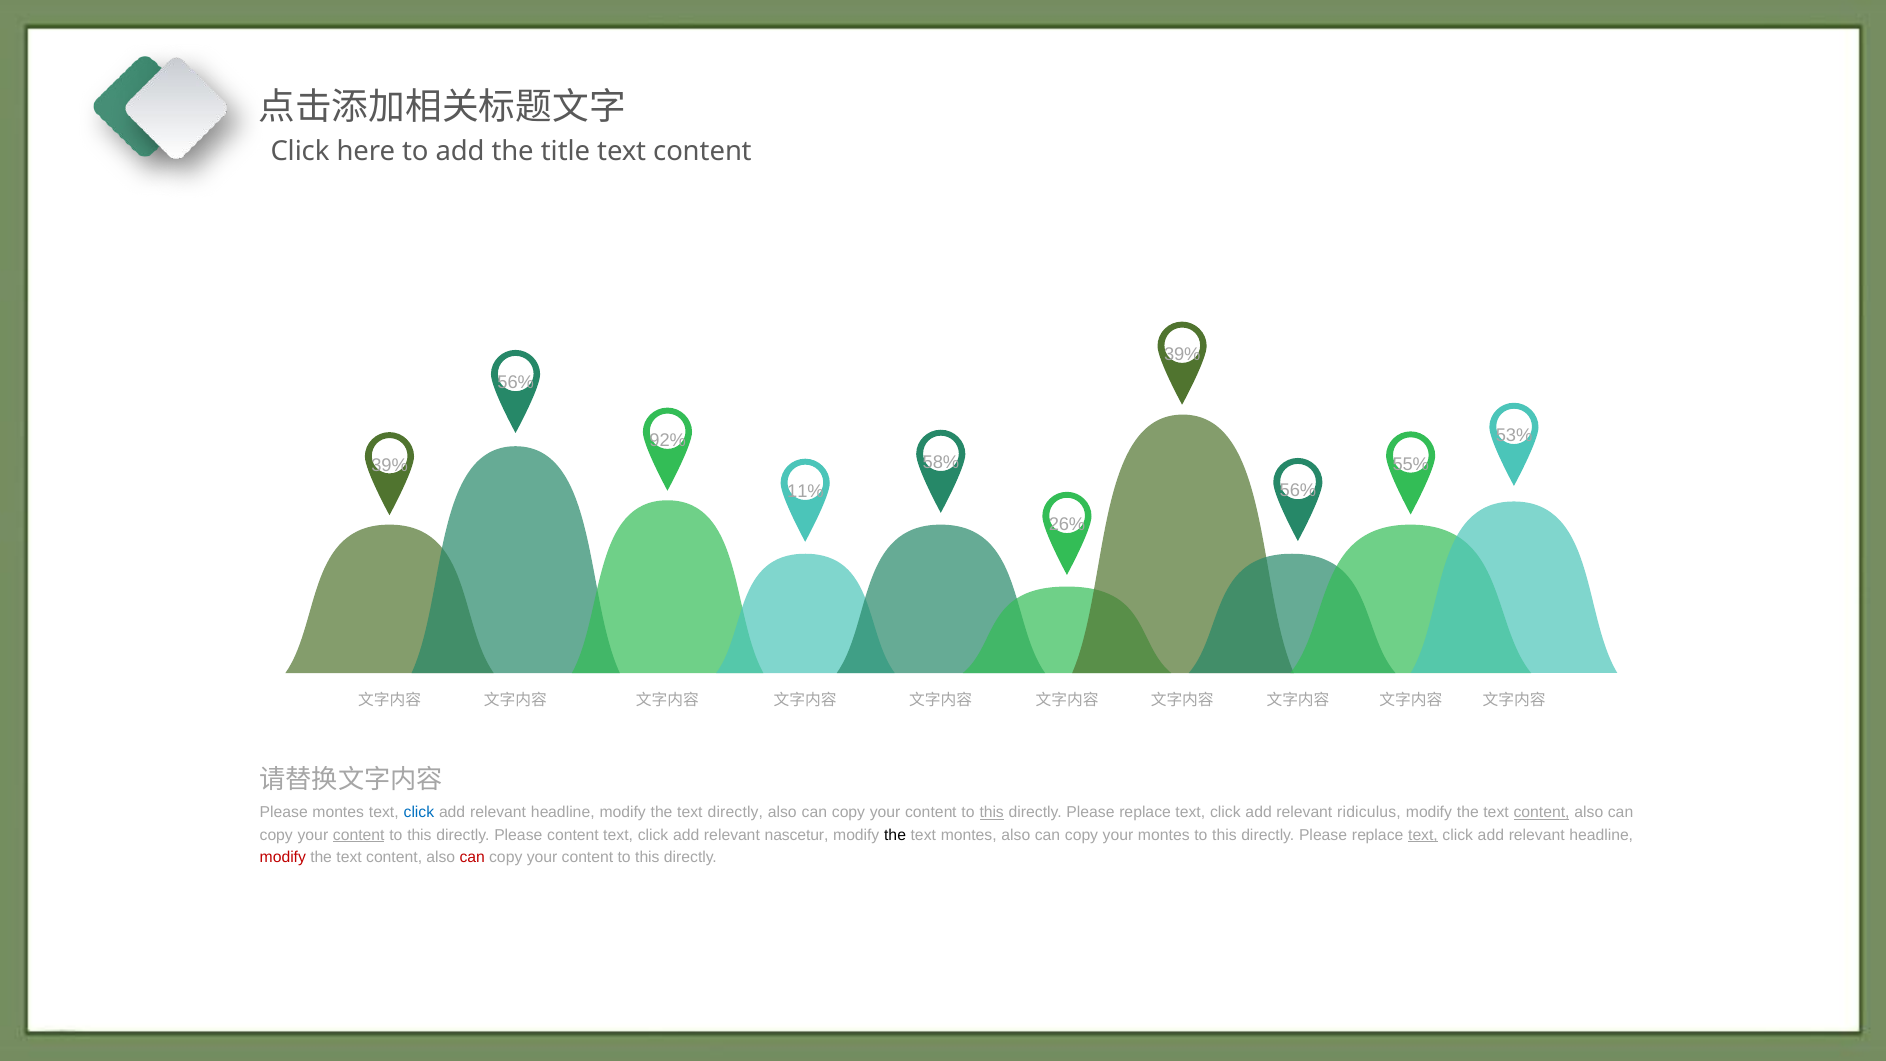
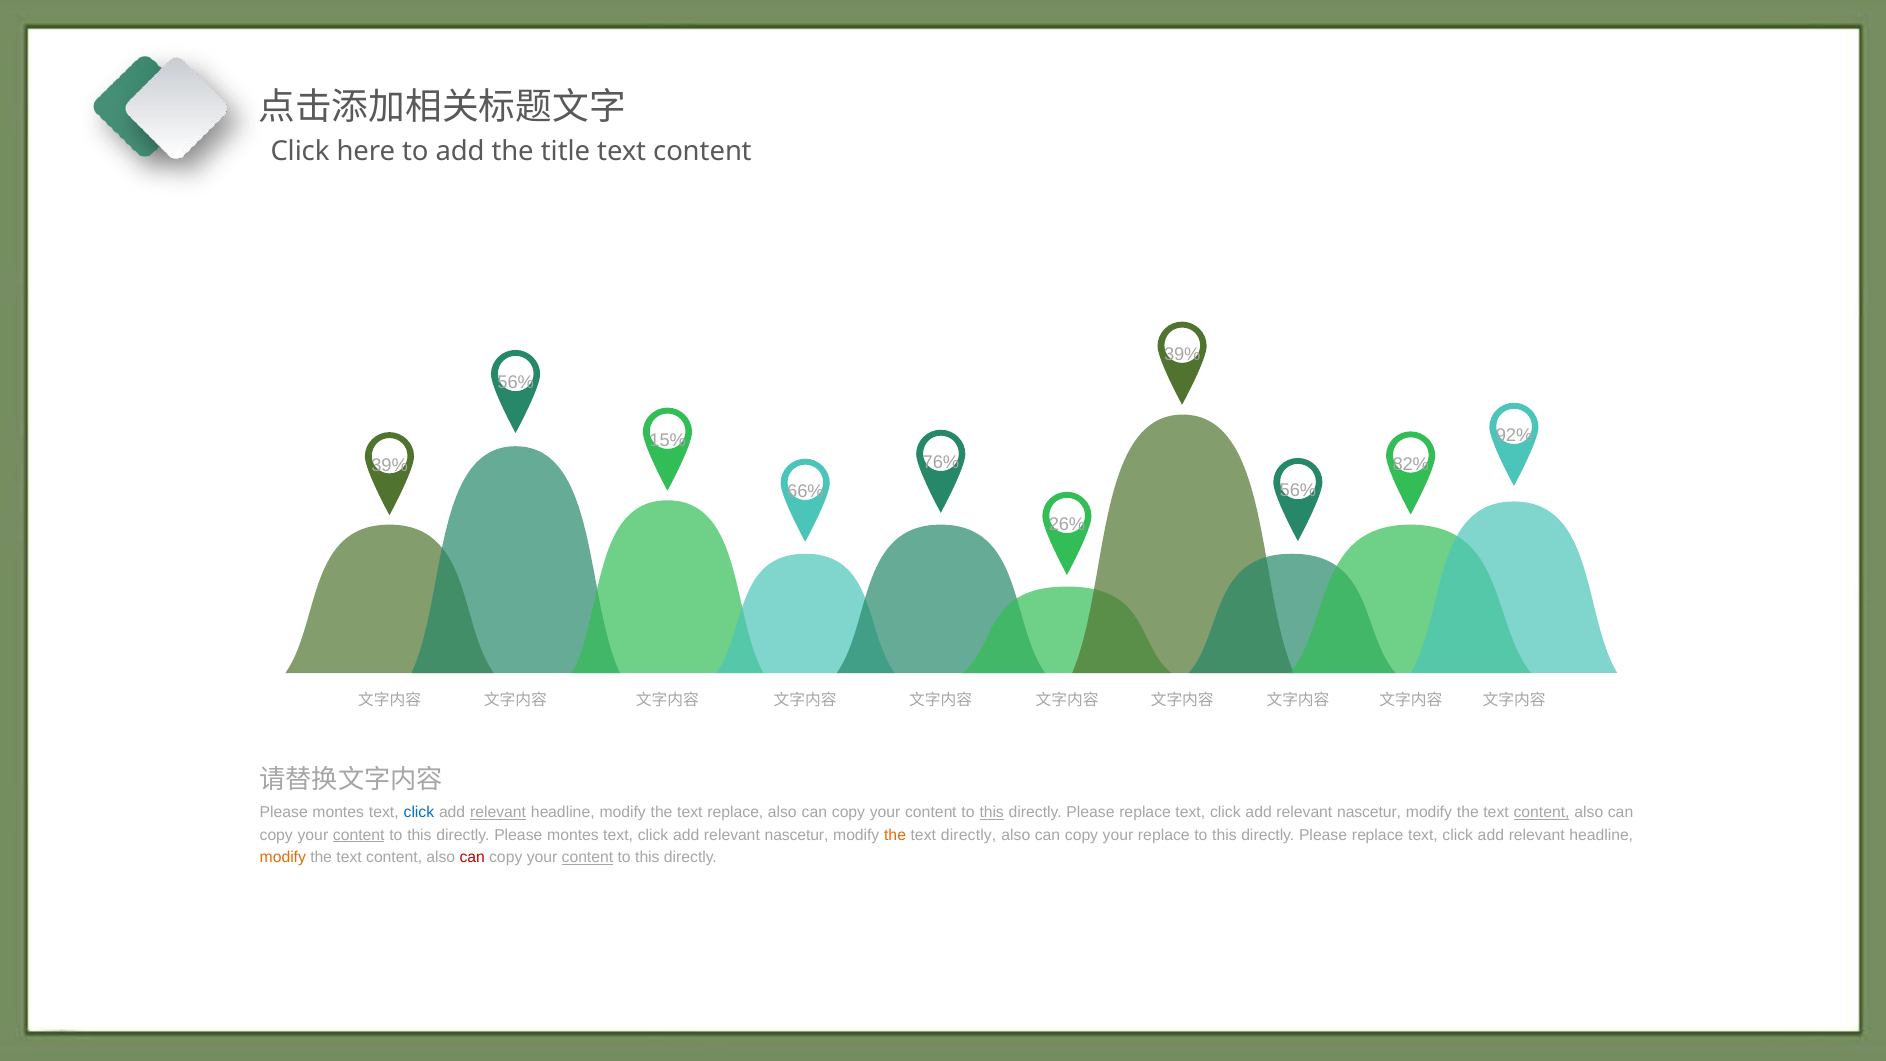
53%: 53% -> 92% (1514, 436)
92%: 92% -> 15% (668, 441)
58%: 58% -> 76% (941, 463)
55%: 55% -> 82% (1411, 464)
11%: 11% -> 66% (805, 492)
relevant underline: none -> present (498, 812)
text directly: directly -> replace (735, 812)
ridiculus: ridiculus -> nascetur (1369, 812)
directly Please content: content -> montes (573, 835)
the colour: black -> orange (895, 835)
text montes: montes -> directly (969, 835)
your montes: montes -> replace (1164, 835)
text underline: present -> none (1423, 835)
modify colour: red -> orange (283, 857)
content underline: none -> present (587, 857)
